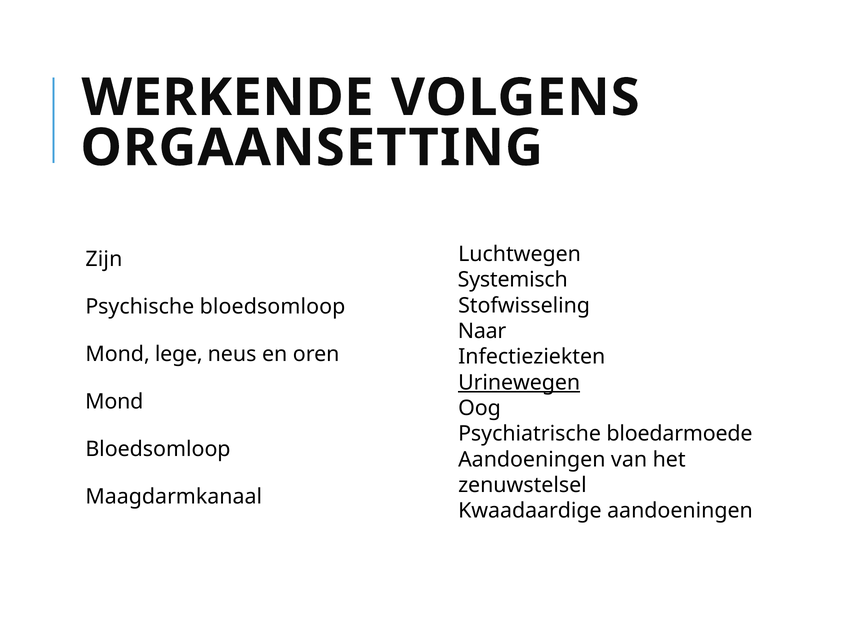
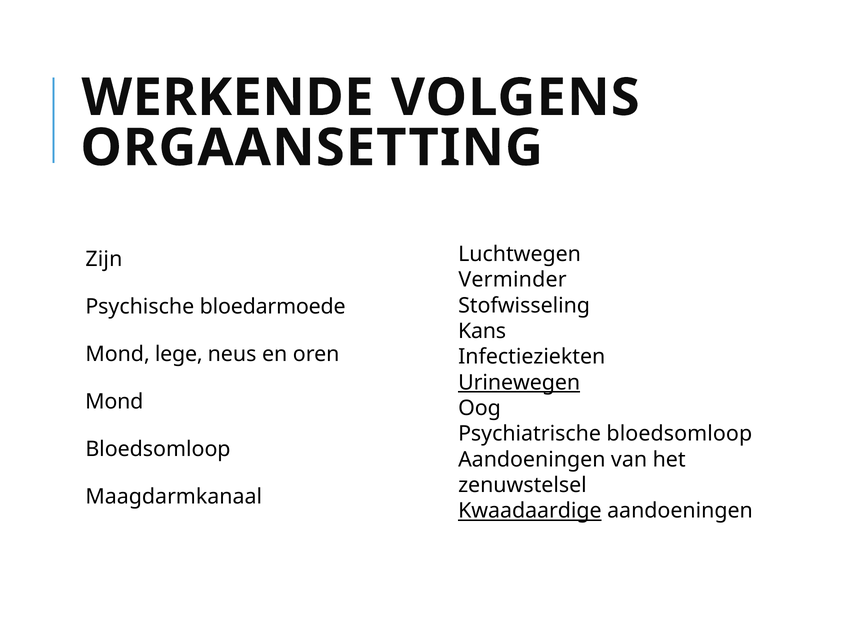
Systemisch: Systemisch -> Verminder (513, 280)
Psychische bloedsomloop: bloedsomloop -> bloedarmoede (273, 307)
Naar: Naar -> Kans (482, 331)
Psychiatrische bloedarmoede: bloedarmoede -> bloedsomloop (679, 434)
Kwaadaardige underline: none -> present (530, 511)
